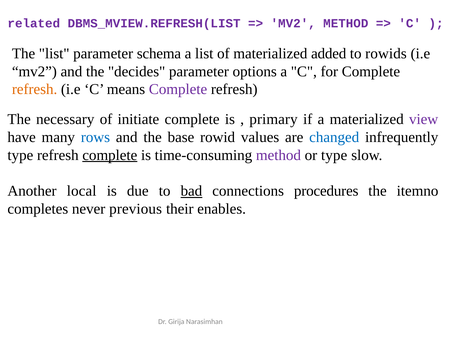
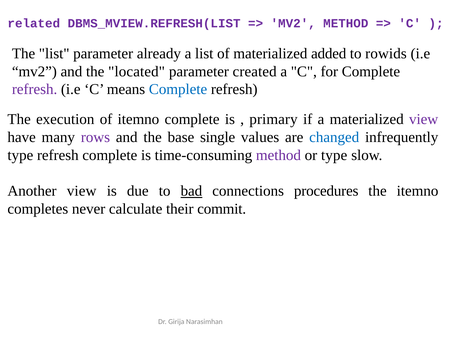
schema: schema -> already (159, 53)
decides: decides -> located (137, 71)
options: options -> created (255, 71)
refresh colour: orange -> purple (35, 89)
Complete colour: purple -> blue (178, 89)
necessary: necessary -> execution (65, 119)
of initiate: initiate -> itemno (138, 119)
rows colour: blue -> purple (95, 137)
rowid: rowid -> single (218, 137)
complete underline: present -> none (110, 155)
Another local: local -> view (82, 191)
previous: previous -> calculate (136, 209)
enables: enables -> commit (222, 209)
